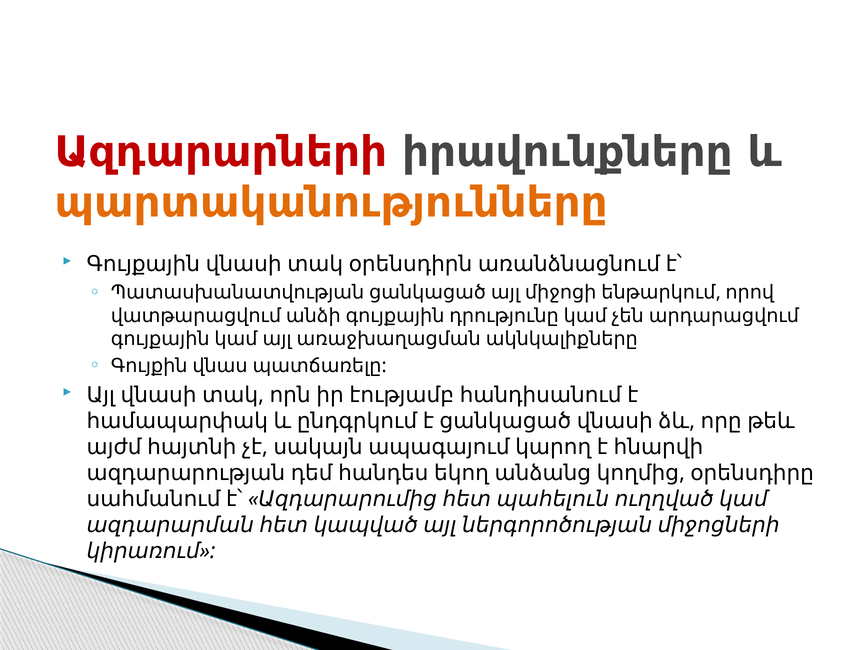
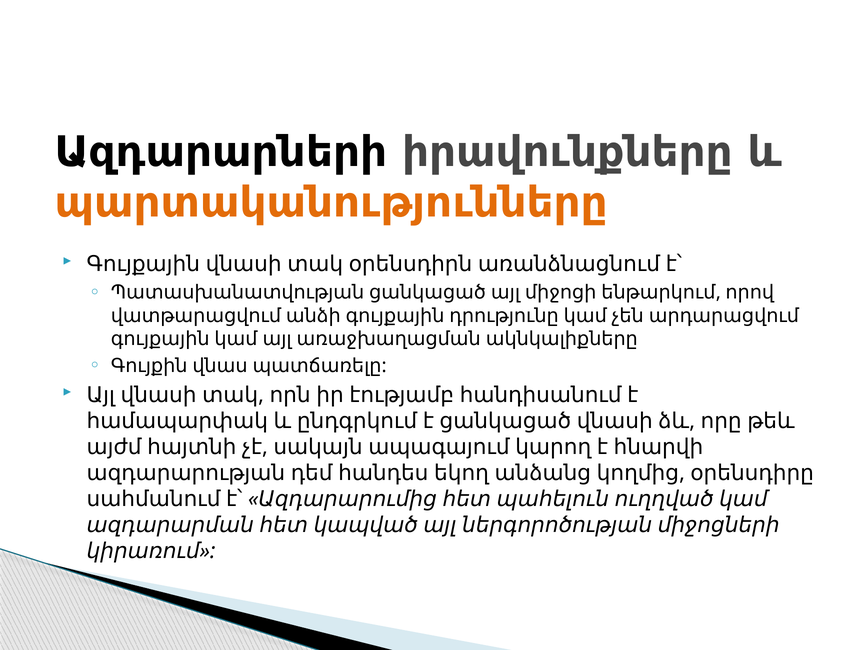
Ազդարարների colour: red -> black (221, 152)
